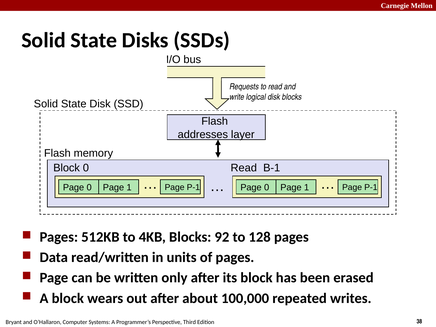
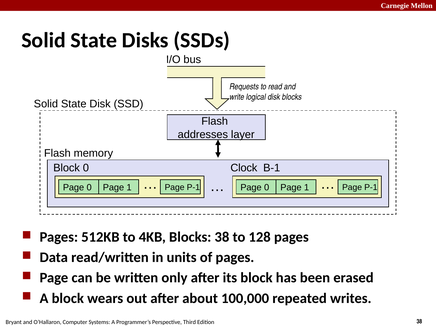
Read: Read -> Clock (244, 168)
Blocks 92: 92 -> 38 (222, 237)
